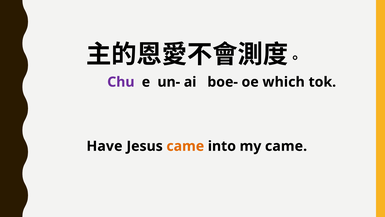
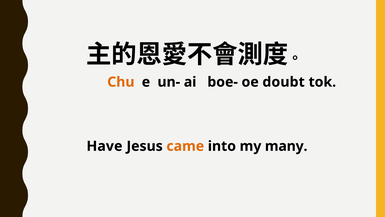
Chu colour: purple -> orange (121, 82)
which: which -> doubt (284, 82)
my came: came -> many (286, 146)
